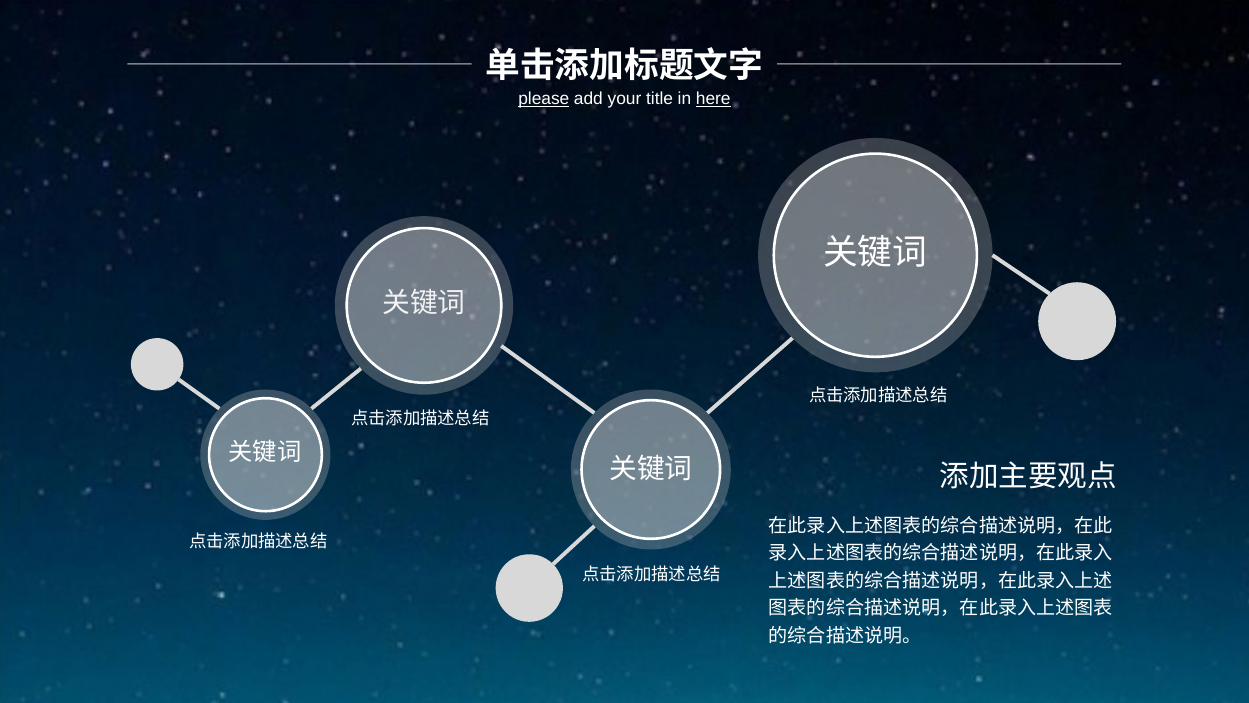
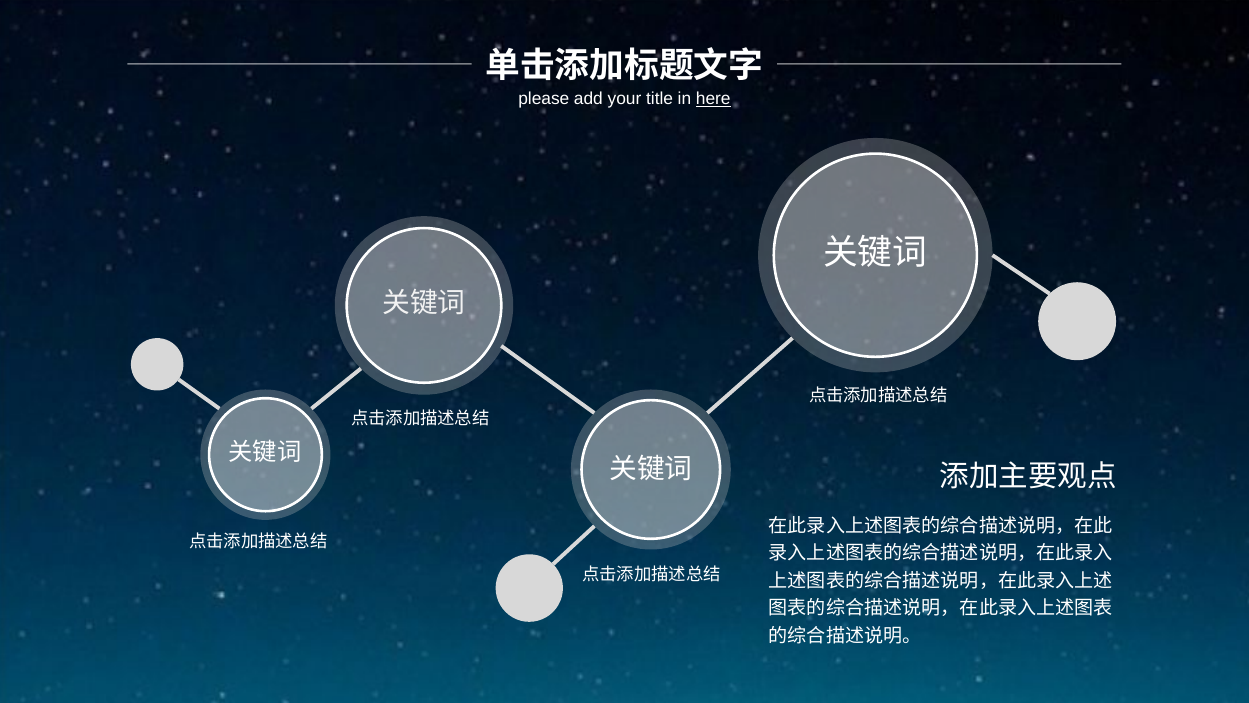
please underline: present -> none (544, 99)
